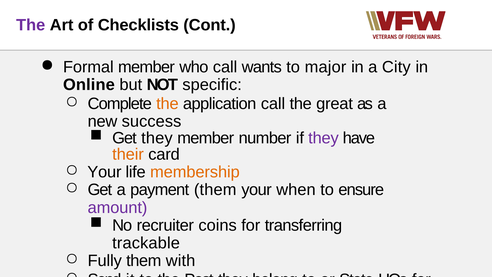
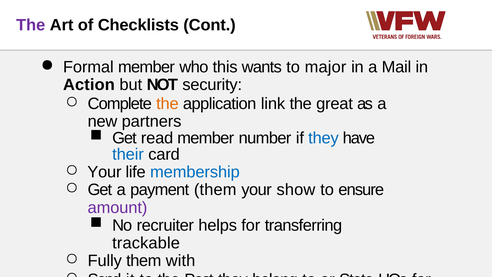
who call: call -> this (225, 67)
City: City -> Mail (396, 67)
Online: Online -> Action (89, 85)
specific: specific -> security (212, 85)
application call: call -> link (273, 104)
success: success -> partners (152, 121)
Get they: they -> read (157, 138)
they colour: purple -> blue (323, 138)
their colour: orange -> blue (128, 154)
membership colour: orange -> blue (195, 172)
when: when -> show (296, 190)
coins: coins -> helps (218, 225)
